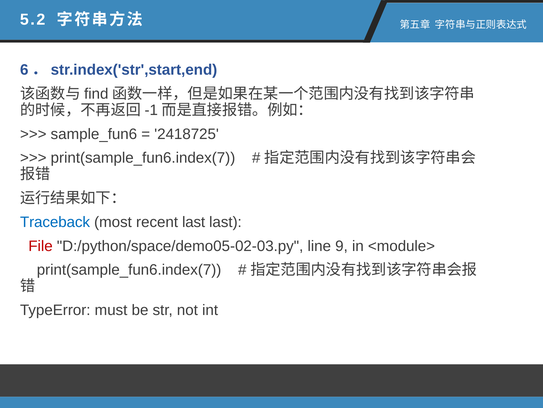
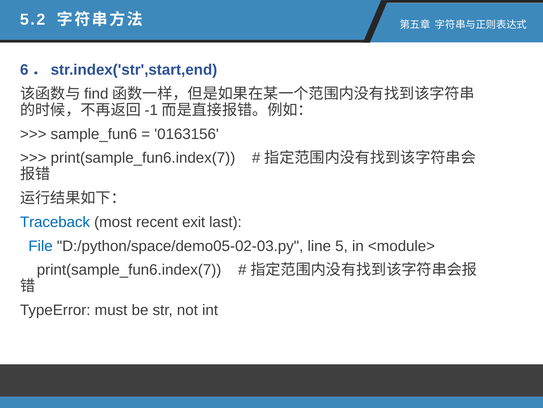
2418725: 2418725 -> 0163156 (187, 134)
recent last: last -> exit (194, 222)
File colour: red -> blue (41, 246)
9: 9 -> 5 (342, 246)
